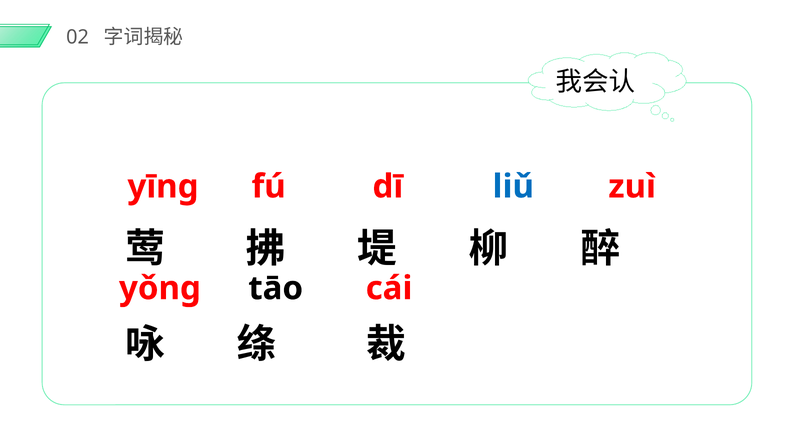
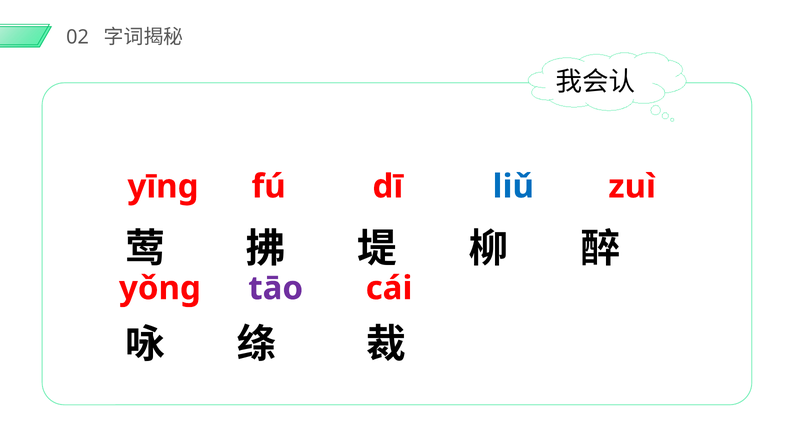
tāo colour: black -> purple (276, 288)
